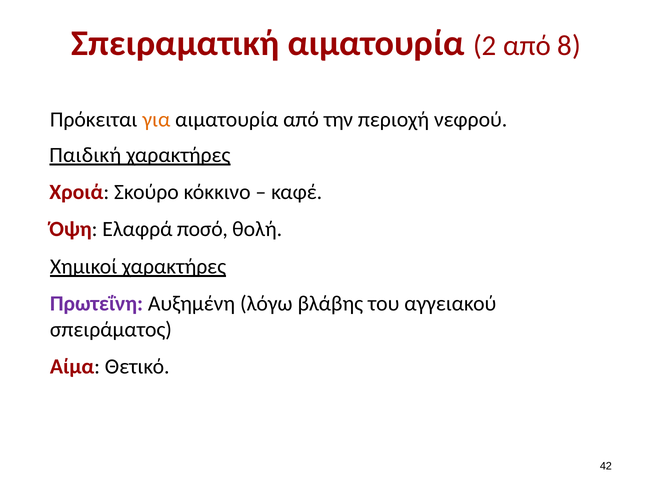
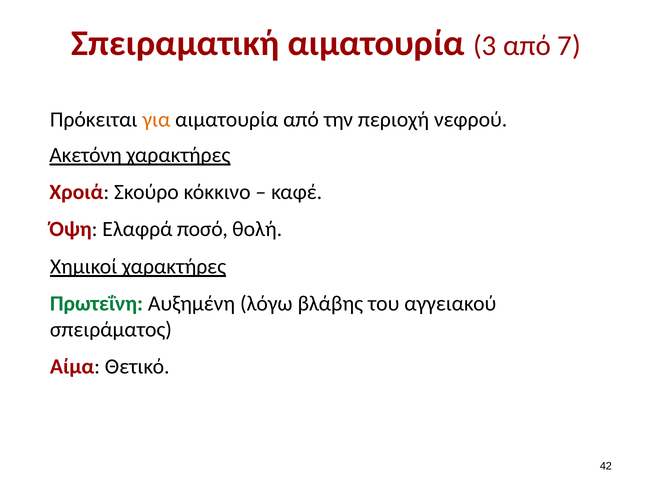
2: 2 -> 3 (485, 46)
8: 8 -> 7 (569, 46)
Παιδική: Παιδική -> Ακετόνη (85, 155)
Πρωτεΐνη colour: purple -> green (96, 304)
